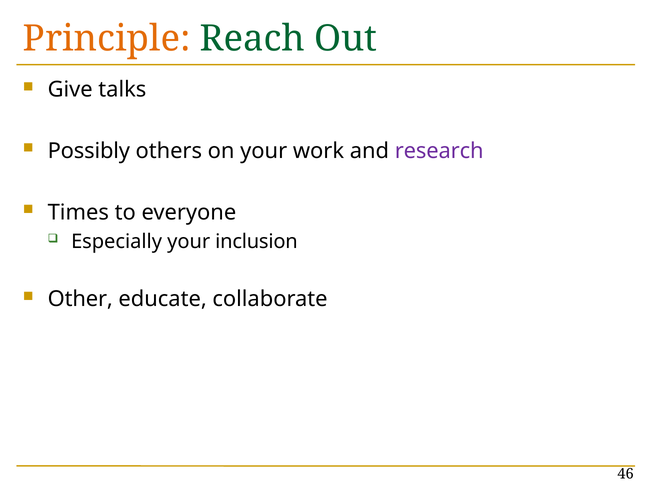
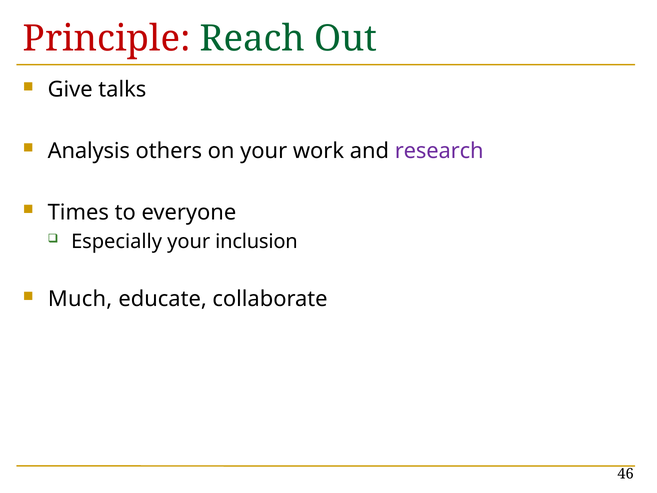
Principle colour: orange -> red (107, 39)
Possibly: Possibly -> Analysis (89, 151)
Other: Other -> Much (80, 299)
